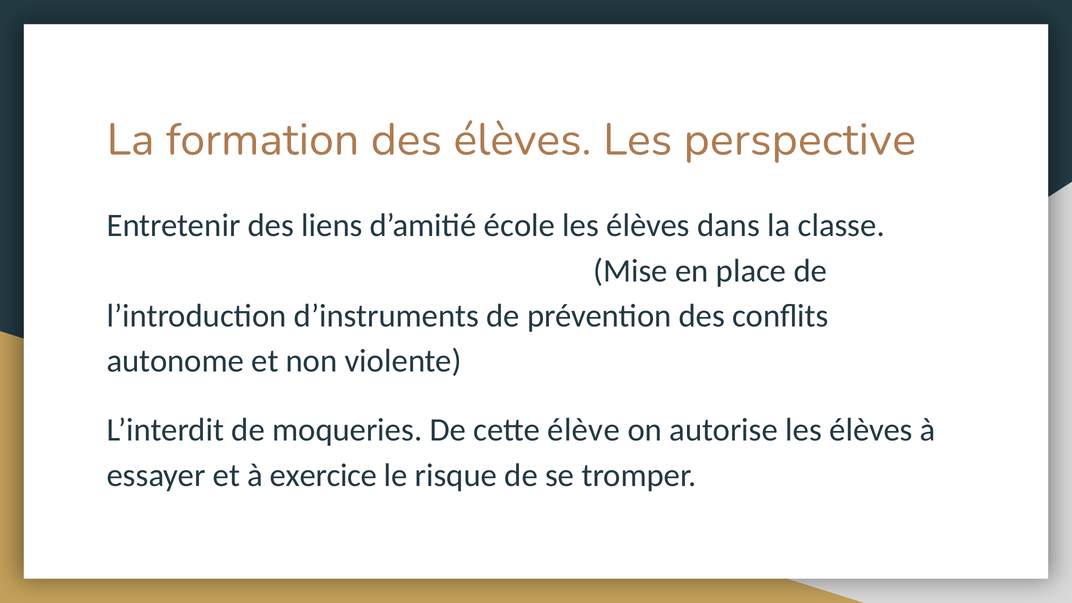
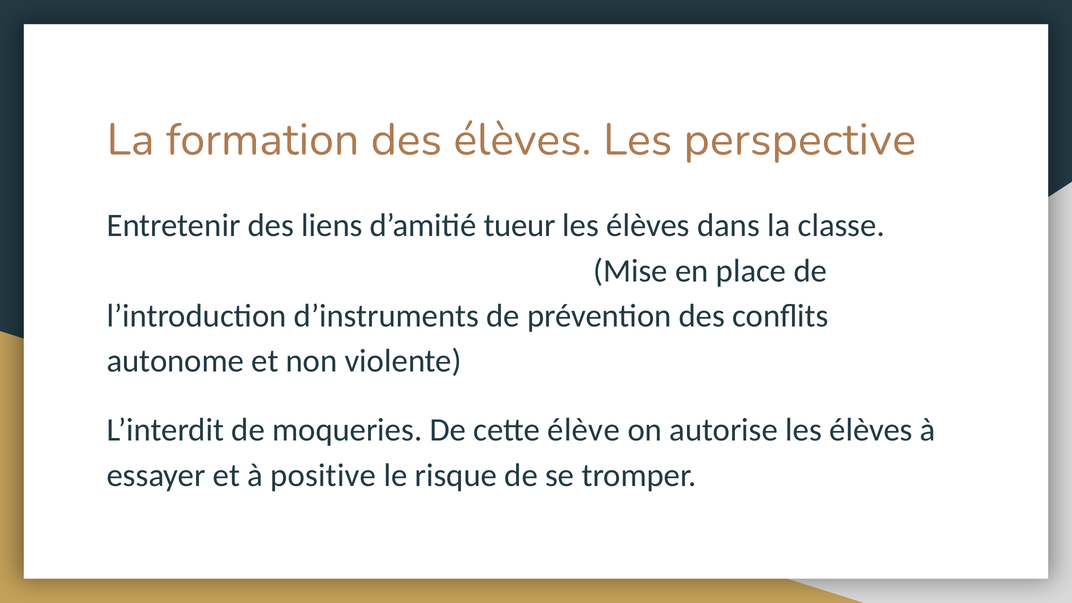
école: école -> tueur (520, 226)
exercice: exercice -> positive (323, 475)
